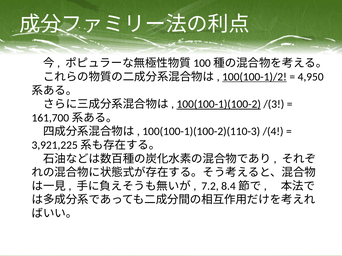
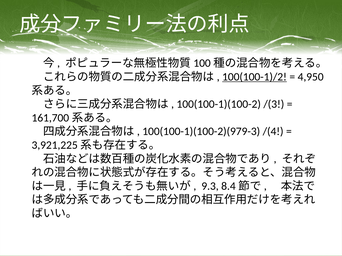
100(100-1)(100-2 underline: present -> none (219, 104)
100(100-1)(100-2)(110-3: 100(100-1)(100-2)(110-3 -> 100(100-1)(100-2)(979-3 (201, 132)
7.2: 7.2 -> 9.3 (210, 186)
